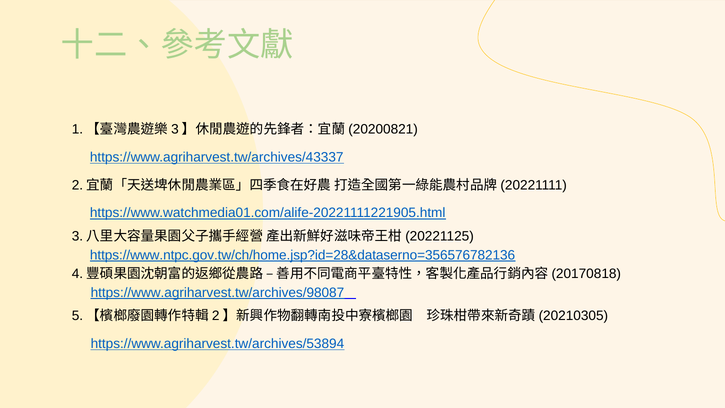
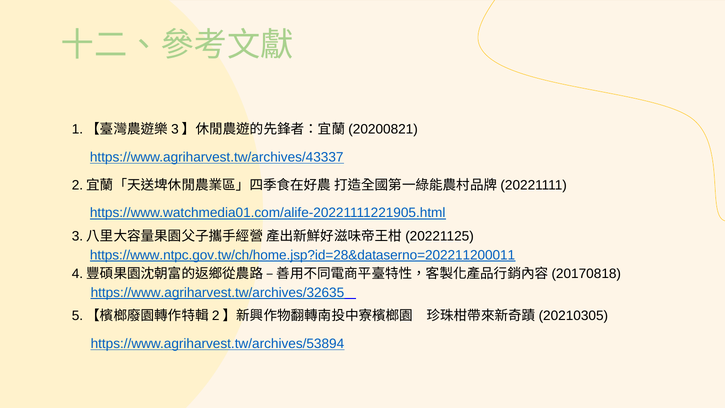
https://www.ntpc.gov.tw/ch/home.jsp?id=28&dataserno=356576782136: https://www.ntpc.gov.tw/ch/home.jsp?id=28&dataserno=356576782136 -> https://www.ntpc.gov.tw/ch/home.jsp?id=28&dataserno=202211200011 (303, 255)
https://www.agriharvest.tw/archives/98087: https://www.agriharvest.tw/archives/98087 -> https://www.agriharvest.tw/archives/32635 (217, 292)
